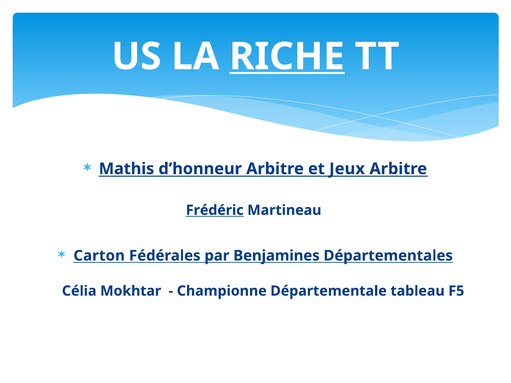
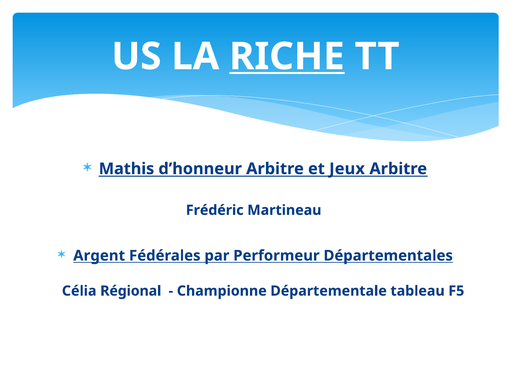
Frédéric underline: present -> none (215, 210)
Carton: Carton -> Argent (99, 256)
Benjamines: Benjamines -> Performeur (276, 256)
Mokhtar: Mokhtar -> Régional (131, 291)
